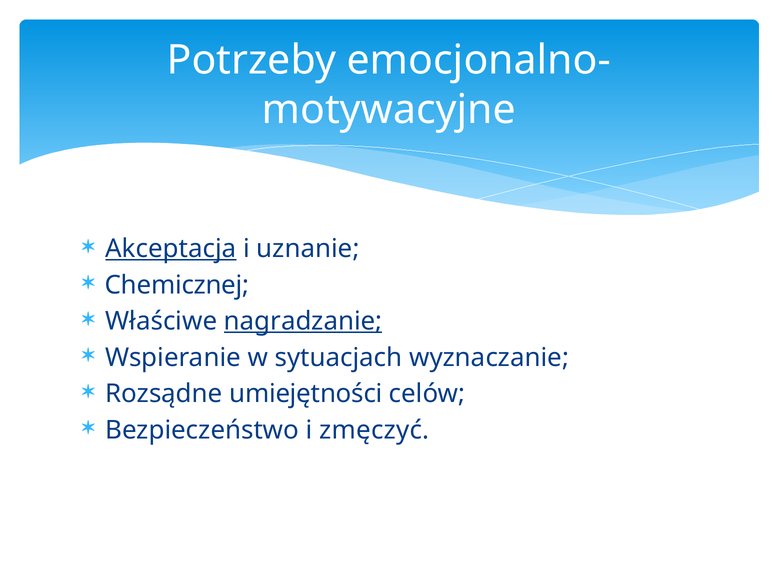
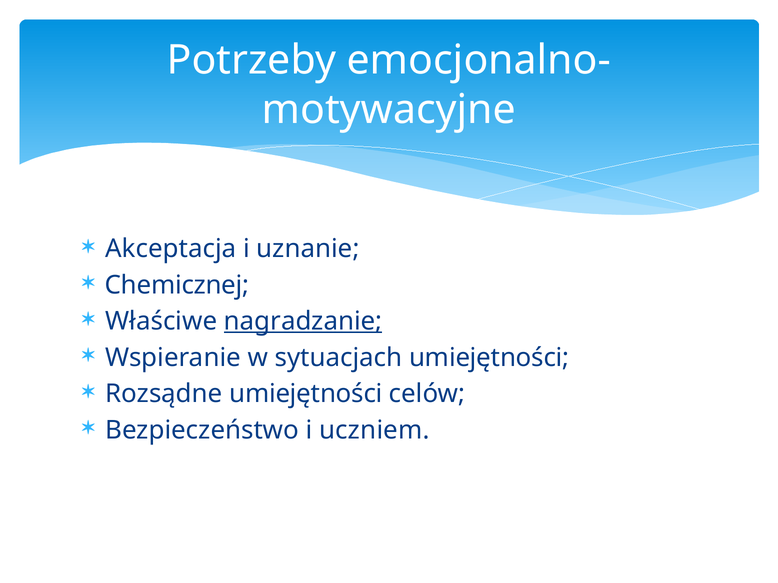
Akceptacja underline: present -> none (171, 249)
sytuacjach wyznaczanie: wyznaczanie -> umiejętności (489, 358)
zmęczyć: zmęczyć -> uczniem (374, 430)
